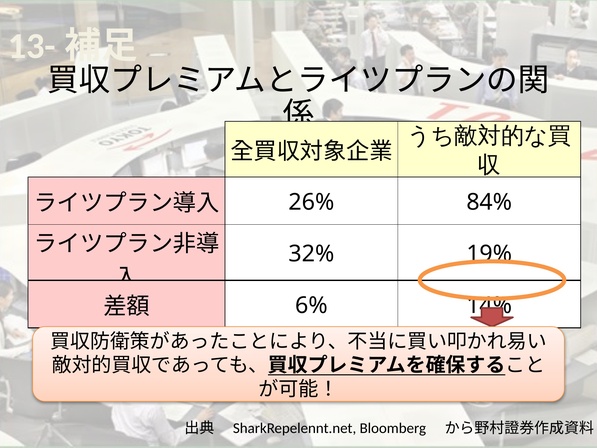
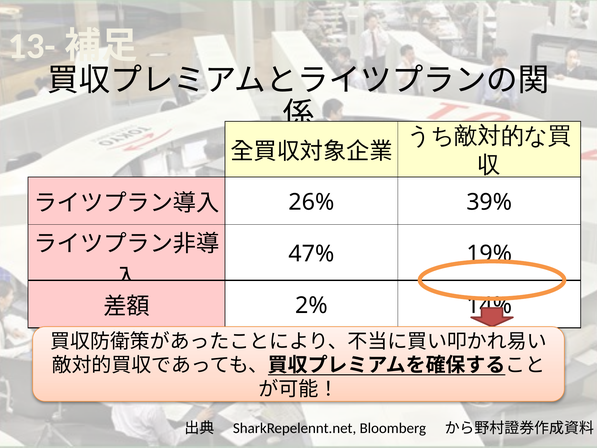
84%: 84% -> 39% (489, 202)
32%: 32% -> 47% (312, 254)
6%: 6% -> 2% (312, 305)
